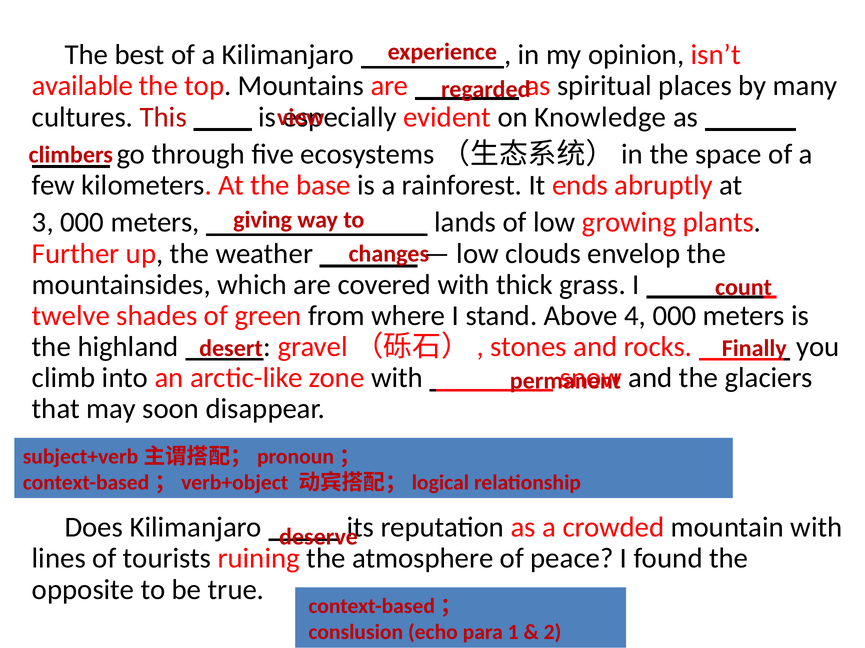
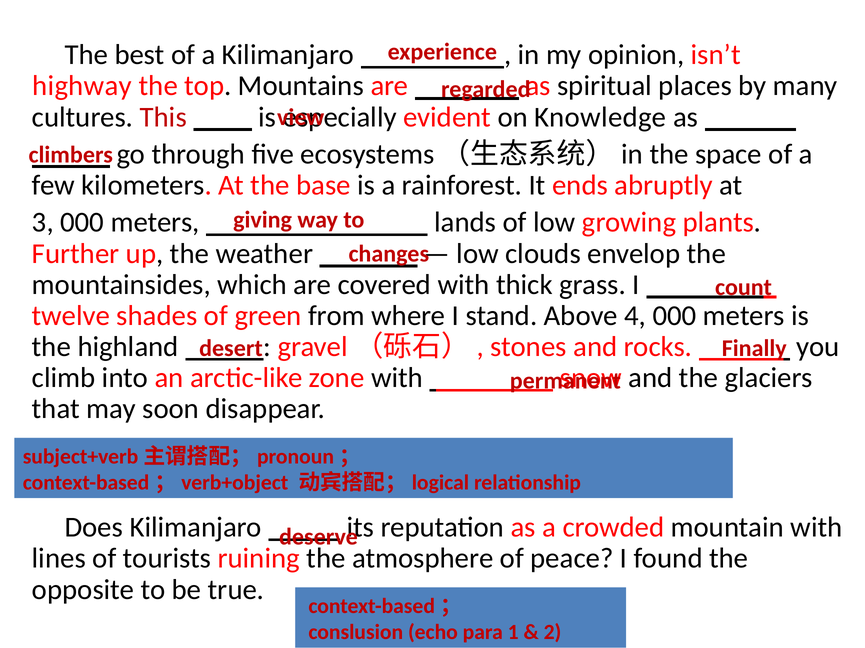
available: available -> highway (82, 86)
